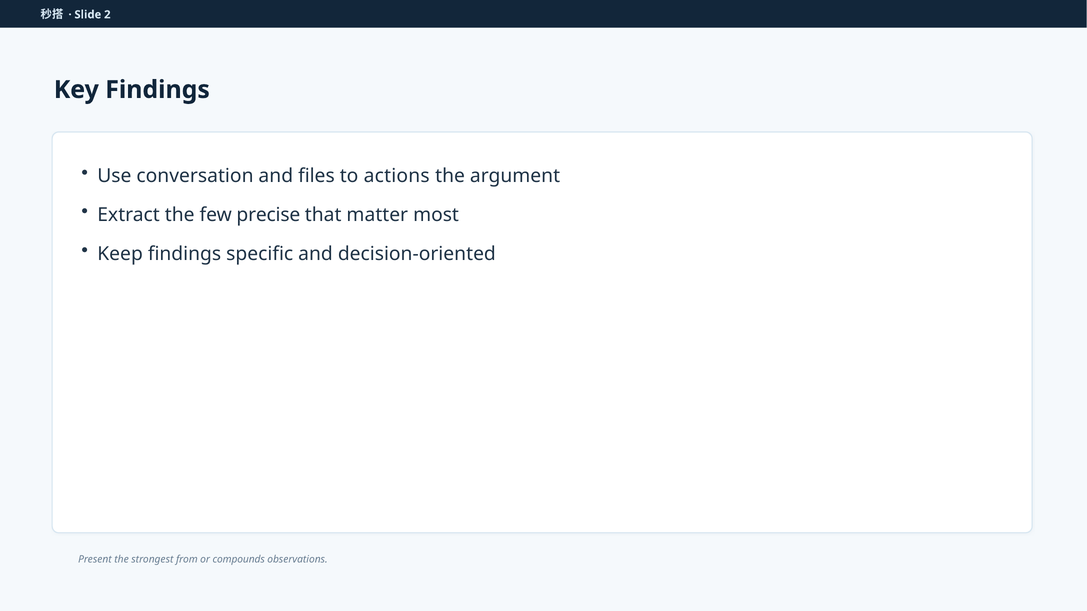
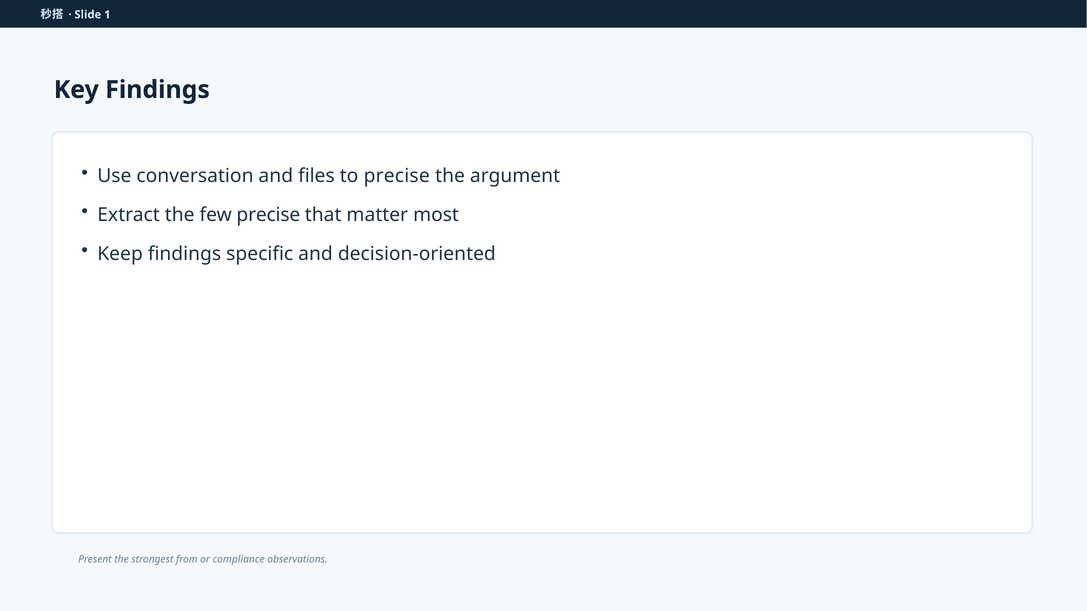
2: 2 -> 1 (107, 15)
to actions: actions -> precise (397, 176)
compounds: compounds -> compliance (239, 560)
